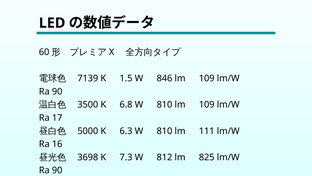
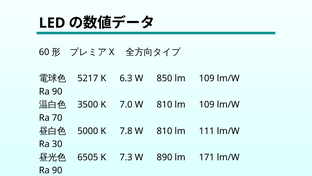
7139: 7139 -> 5217 (88, 78)
1.5: 1.5 -> 6.3 (126, 78)
846: 846 -> 850 (164, 78)
6.8: 6.8 -> 7.0 (126, 104)
17: 17 -> 70 (57, 118)
6.3: 6.3 -> 7.8 (126, 131)
16: 16 -> 30 (57, 144)
3698: 3698 -> 6505 (88, 157)
812: 812 -> 890 (164, 157)
825: 825 -> 171 (207, 157)
